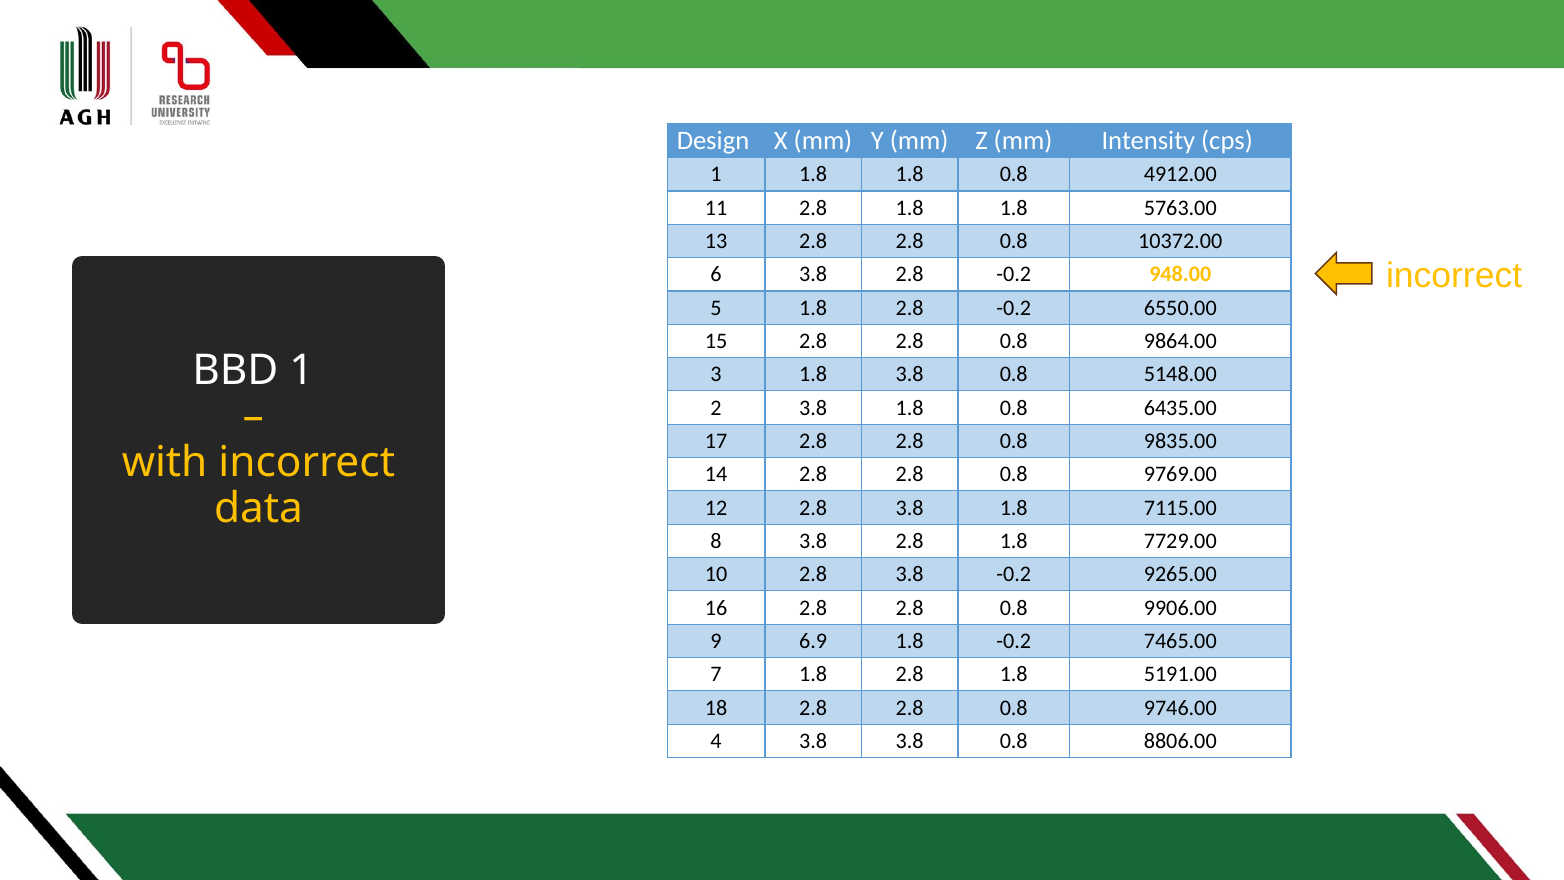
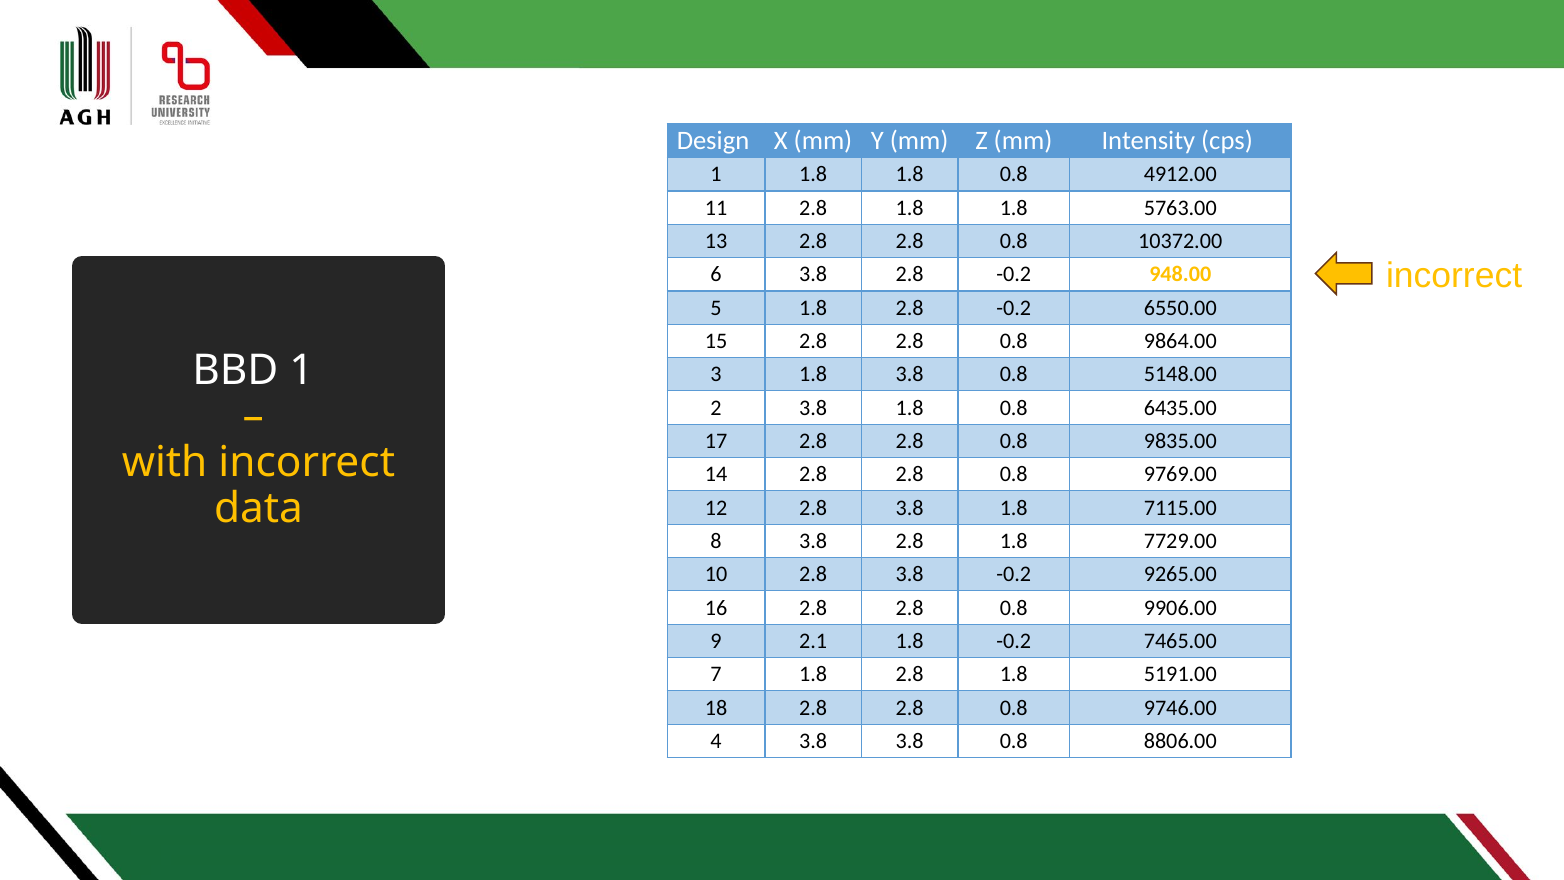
6.9: 6.9 -> 2.1 (813, 641)
